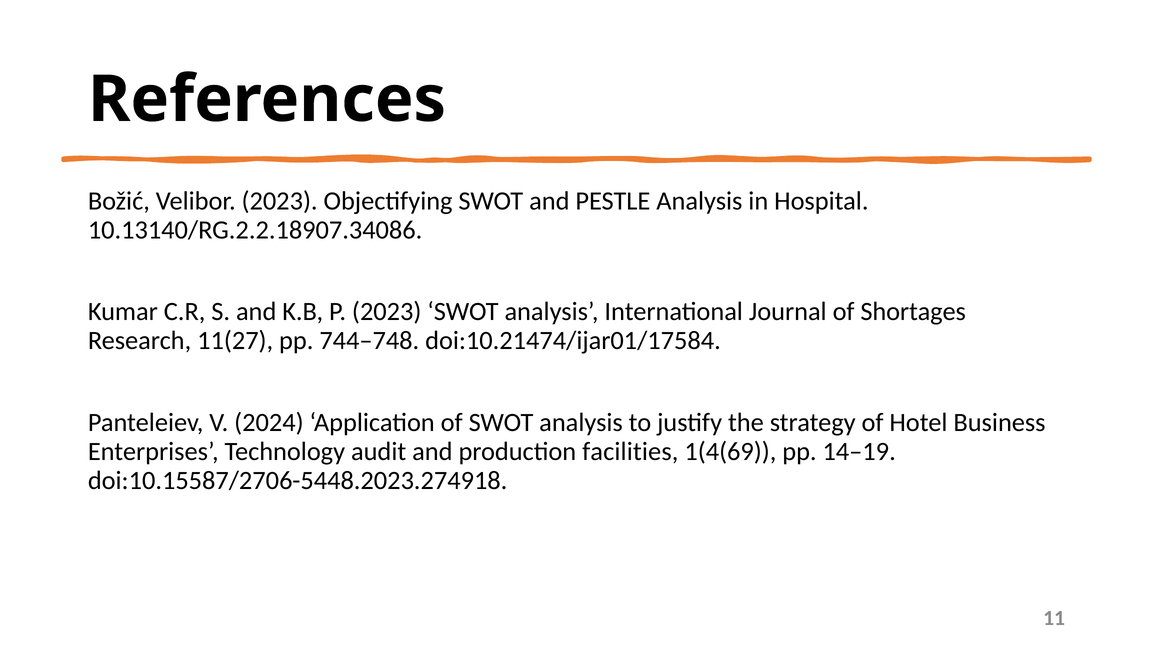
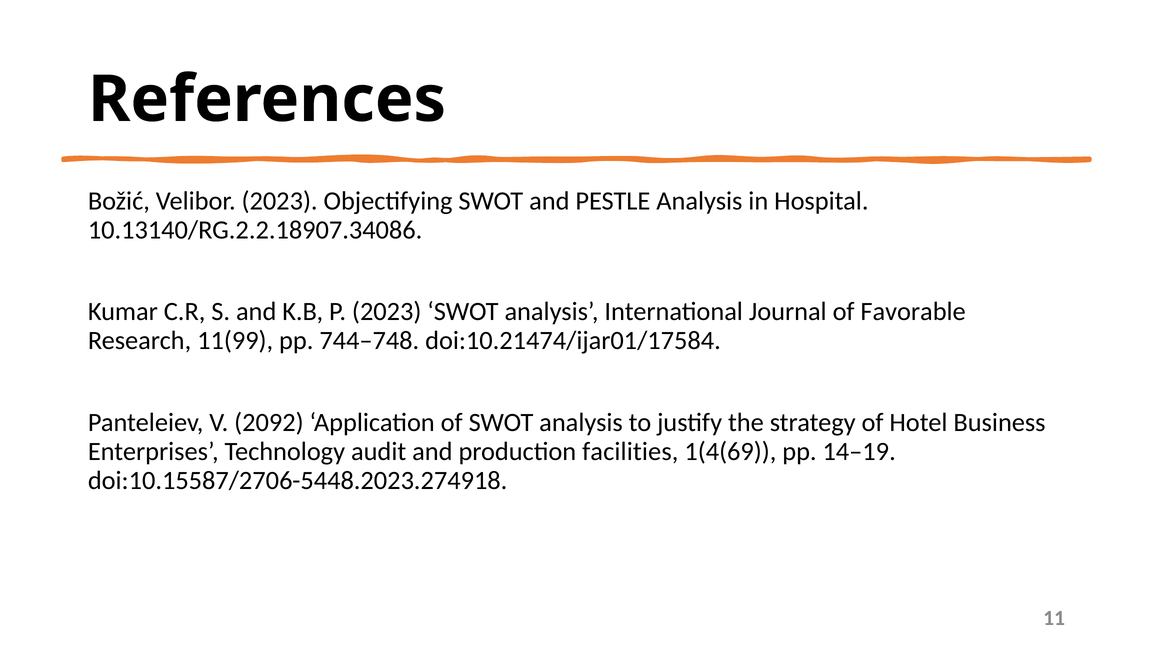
Shortages: Shortages -> Favorable (913, 312)
11(27: 11(27 -> 11(99 (235, 341)
2024: 2024 -> 2092 (269, 423)
